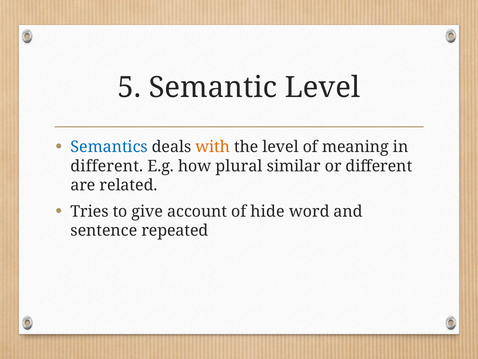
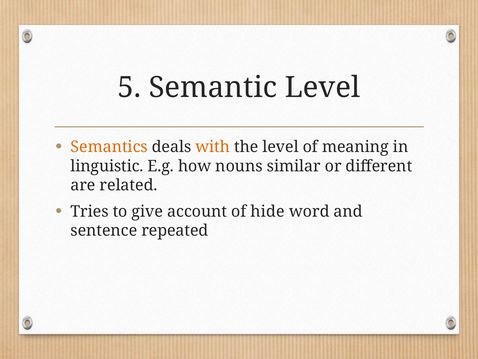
Semantics colour: blue -> orange (109, 147)
different: different -> linguistic (107, 166)
plural: plural -> nouns (239, 166)
